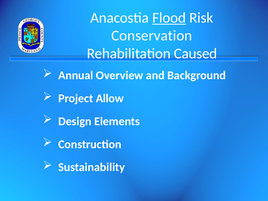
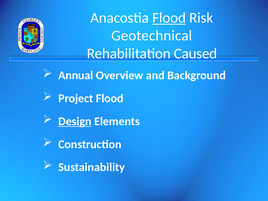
Conservation: Conservation -> Geotechnical (152, 36)
Project Allow: Allow -> Flood (110, 98)
Design underline: none -> present (75, 121)
